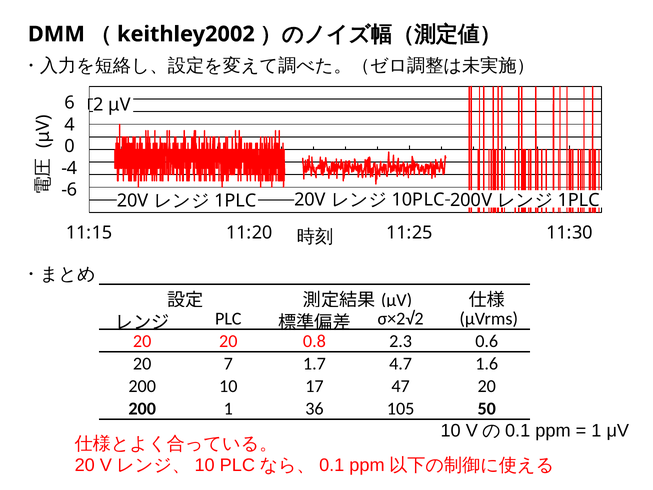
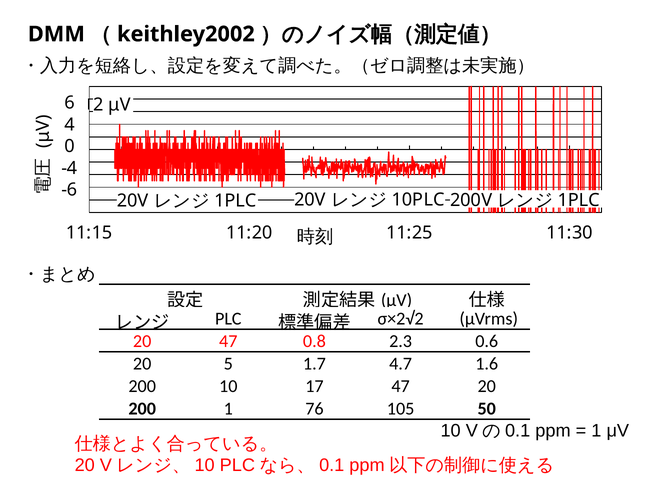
20 20: 20 -> 47 (228, 341)
7: 7 -> 5 (228, 364)
36: 36 -> 76 (314, 408)
